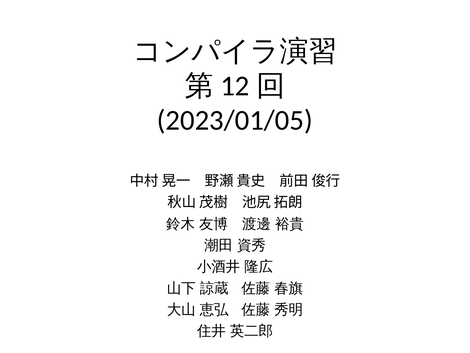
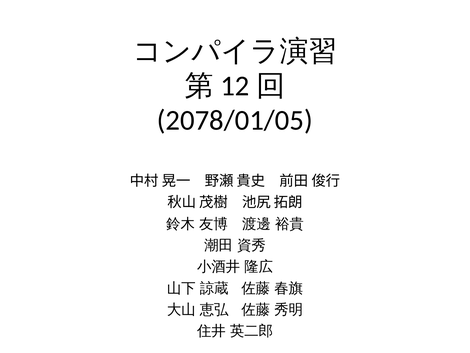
2023/01/05: 2023/01/05 -> 2078/01/05 (235, 120)
